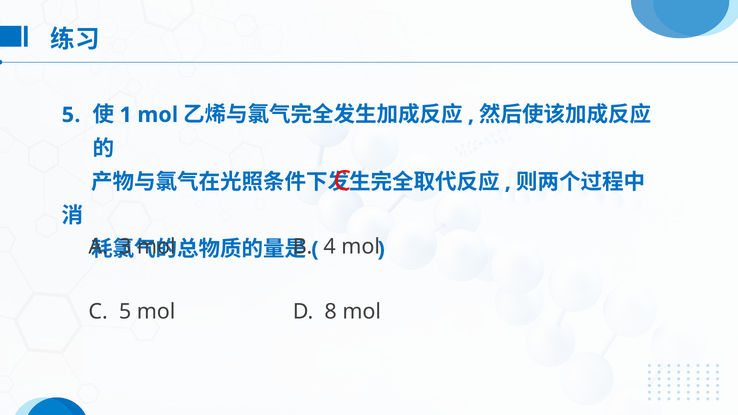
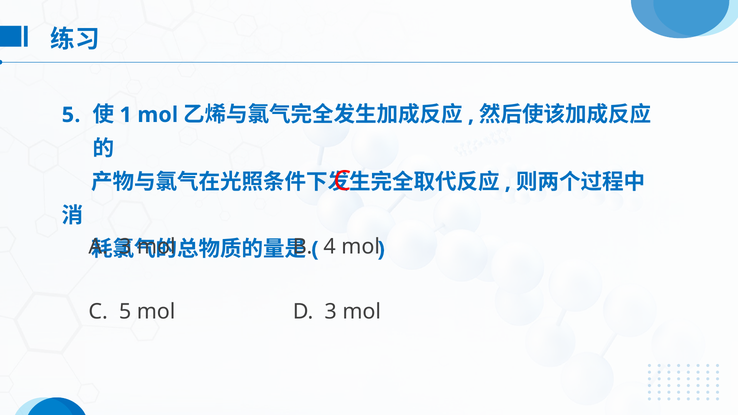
D 8: 8 -> 3 (331, 312)
